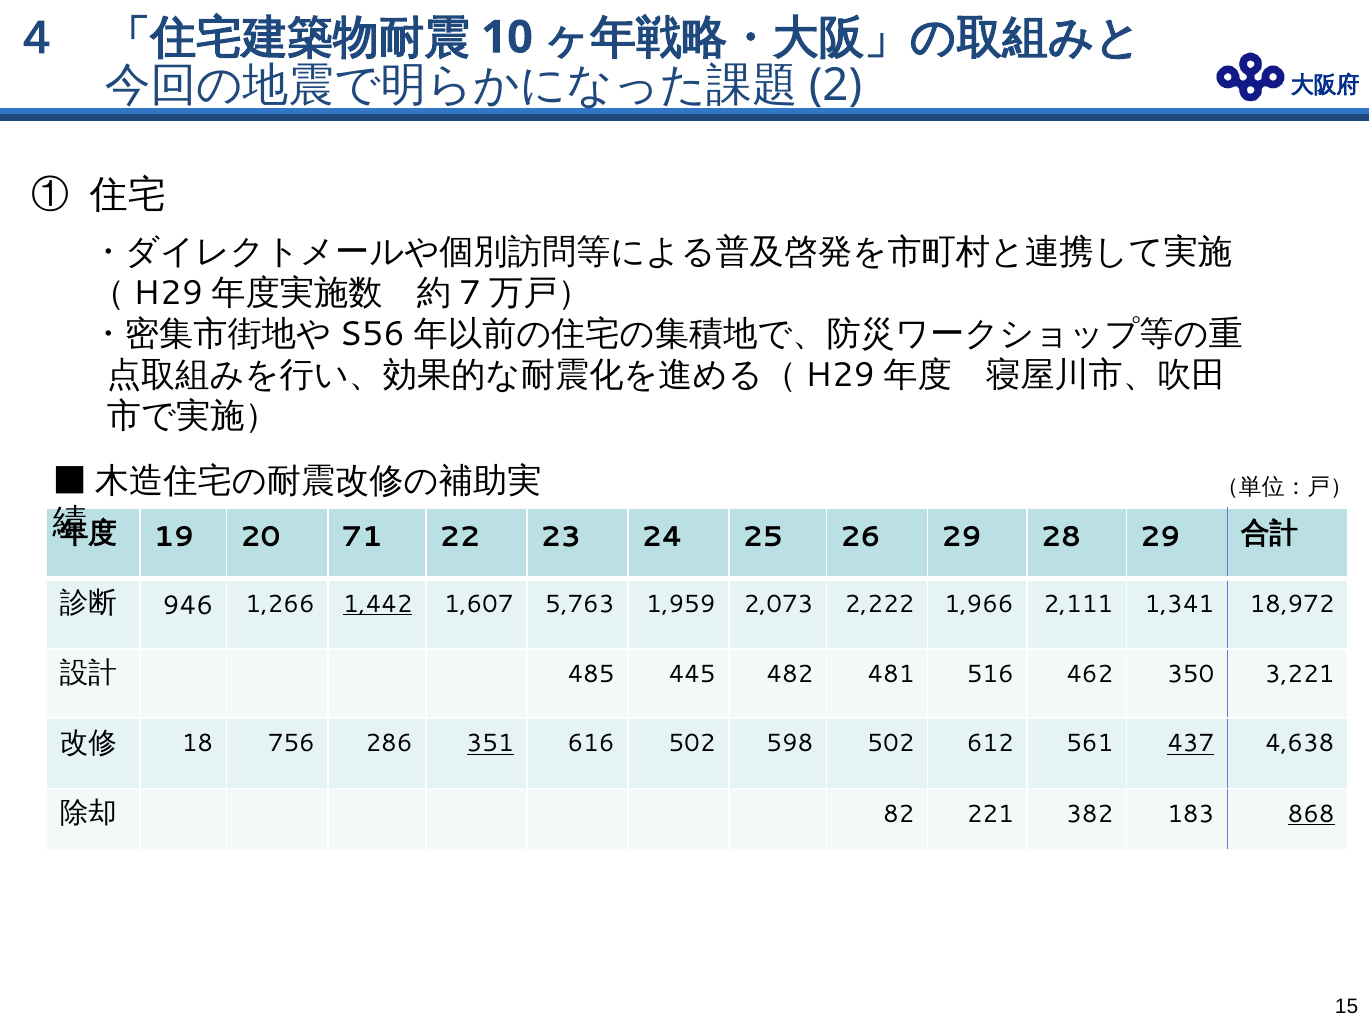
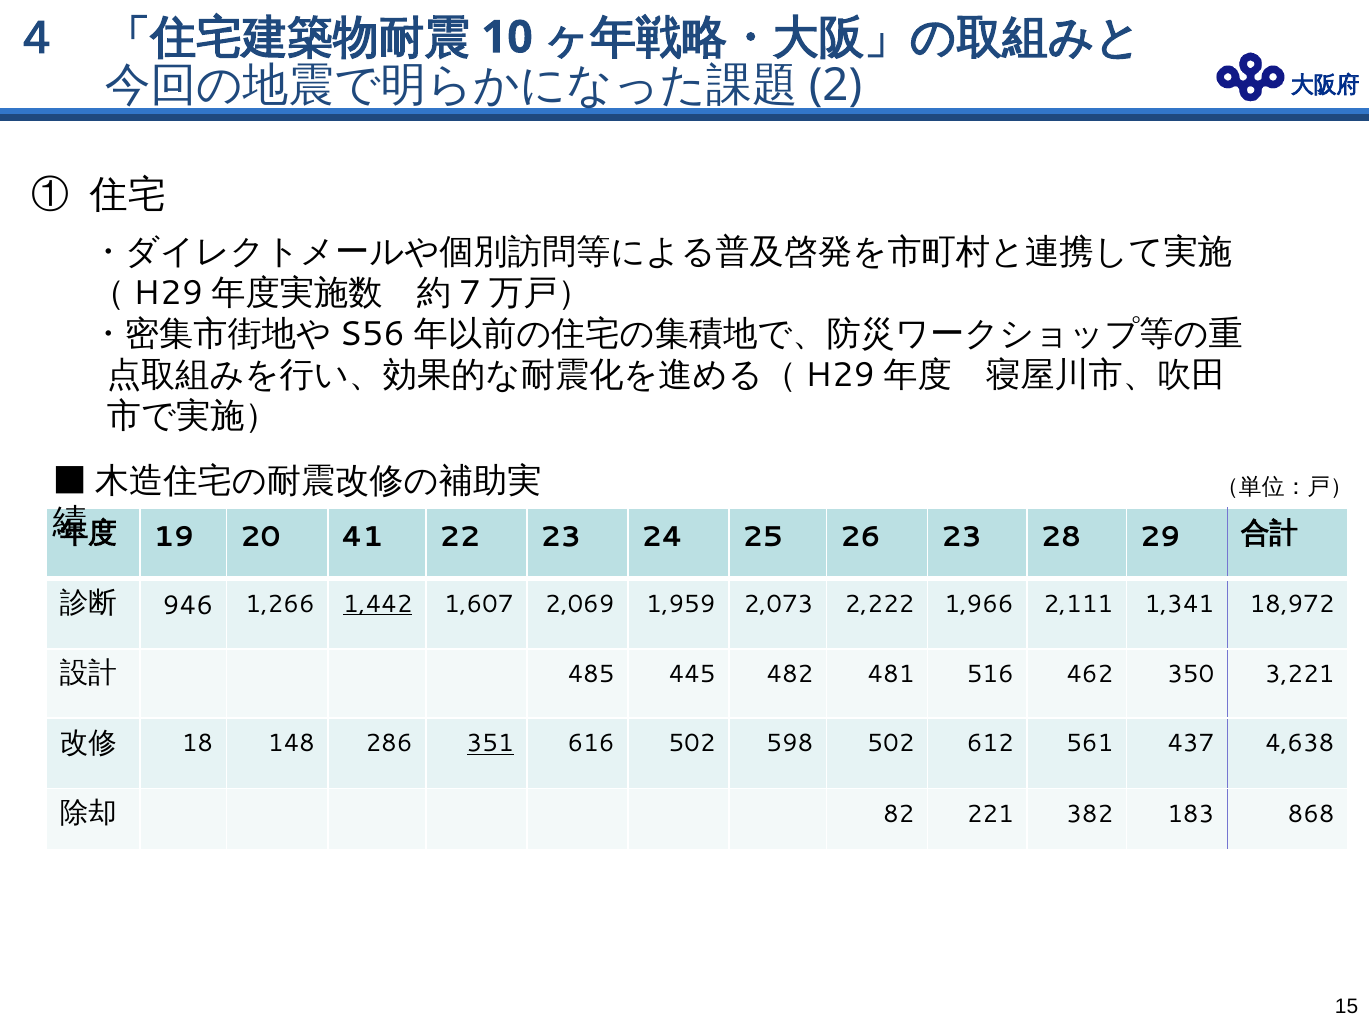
71: 71 -> 41 (362, 537)
26 29: 29 -> 23 (962, 537)
5,763: 5,763 -> 2,069 (580, 604)
756: 756 -> 148 (291, 743)
437 underline: present -> none (1191, 743)
868 underline: present -> none (1311, 814)
